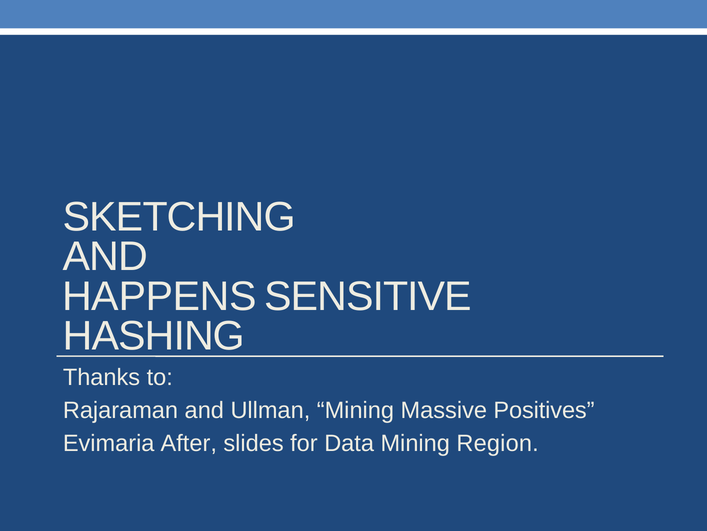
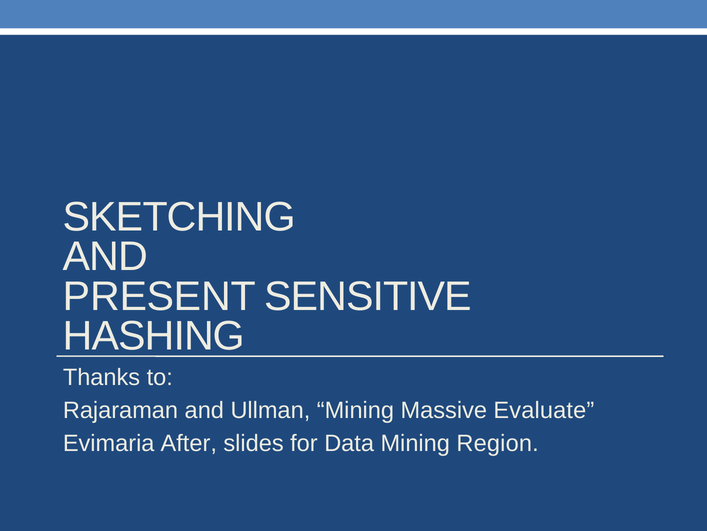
HAPPENS: HAPPENS -> PRESENT (159, 296)
Positives: Positives -> Evaluate (544, 410)
